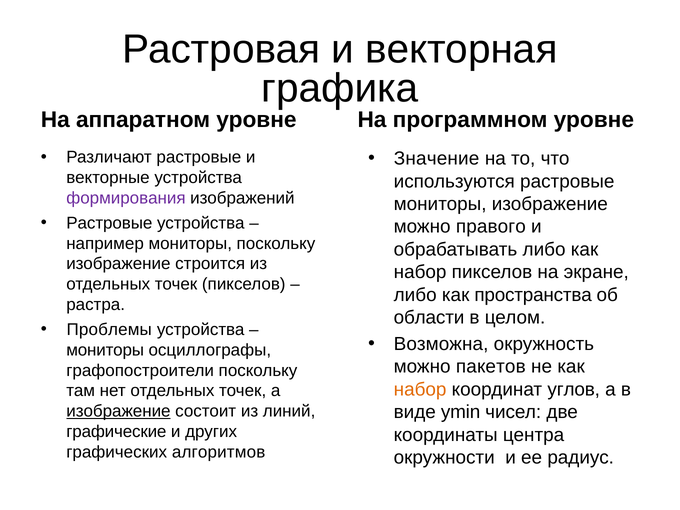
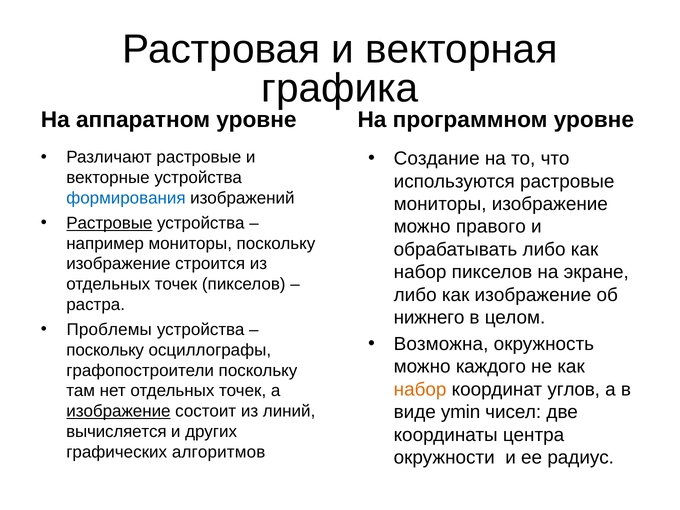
Значение: Значение -> Создание (437, 159)
формирования colour: purple -> blue (126, 198)
Растровые underline: none -> present (109, 223)
как пространства: пространства -> изображение (533, 295)
области: области -> нижнего (429, 318)
мониторы: мониторы -> поскольку (105, 350)
пакетов: пакетов -> каждого (491, 367)
графические: графические -> вычисляется (116, 432)
